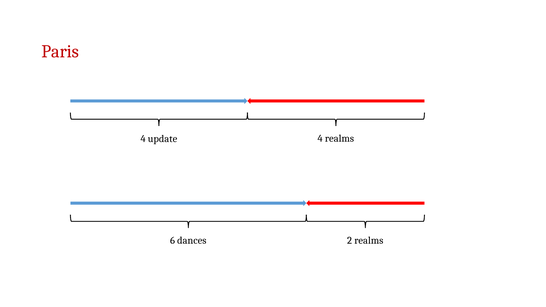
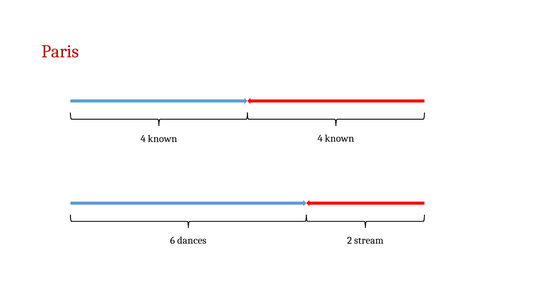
update: update -> known (163, 139)
realms: realms -> known (340, 138)
2 realms: realms -> stream (369, 241)
